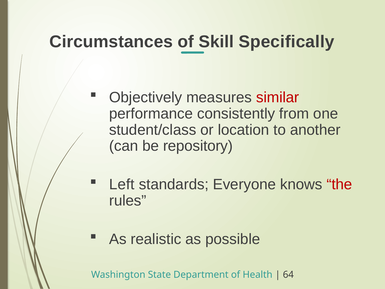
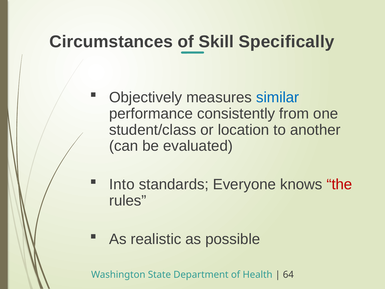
similar colour: red -> blue (278, 97)
repository: repository -> evaluated (198, 146)
Left: Left -> Into (122, 184)
